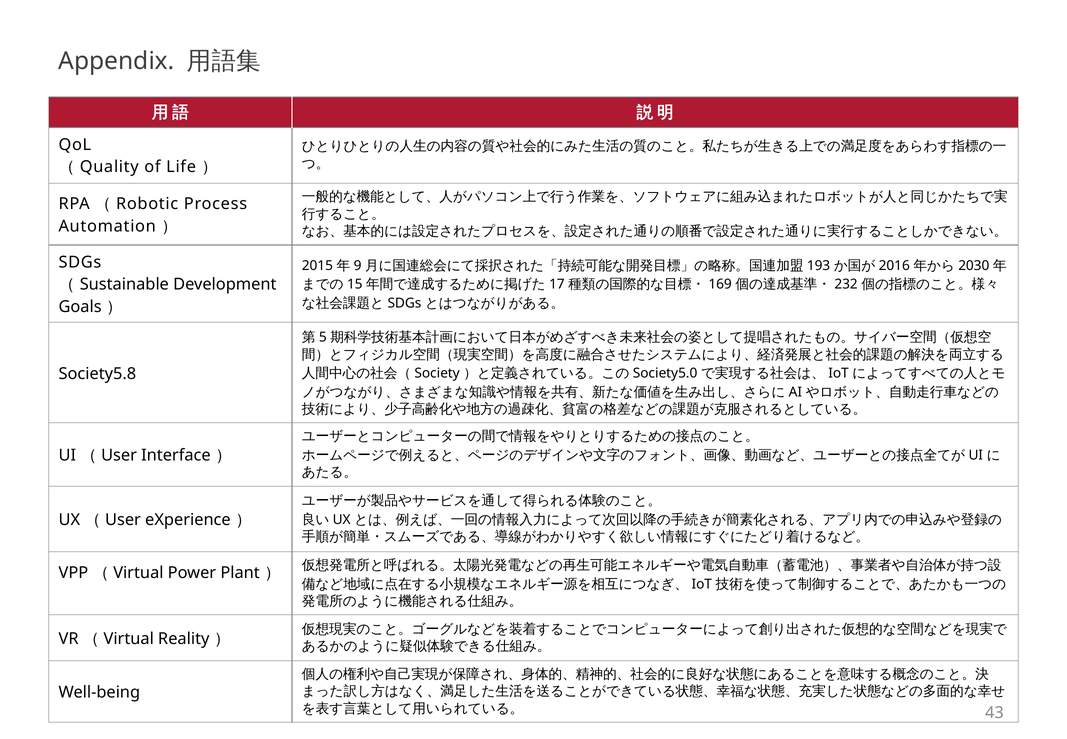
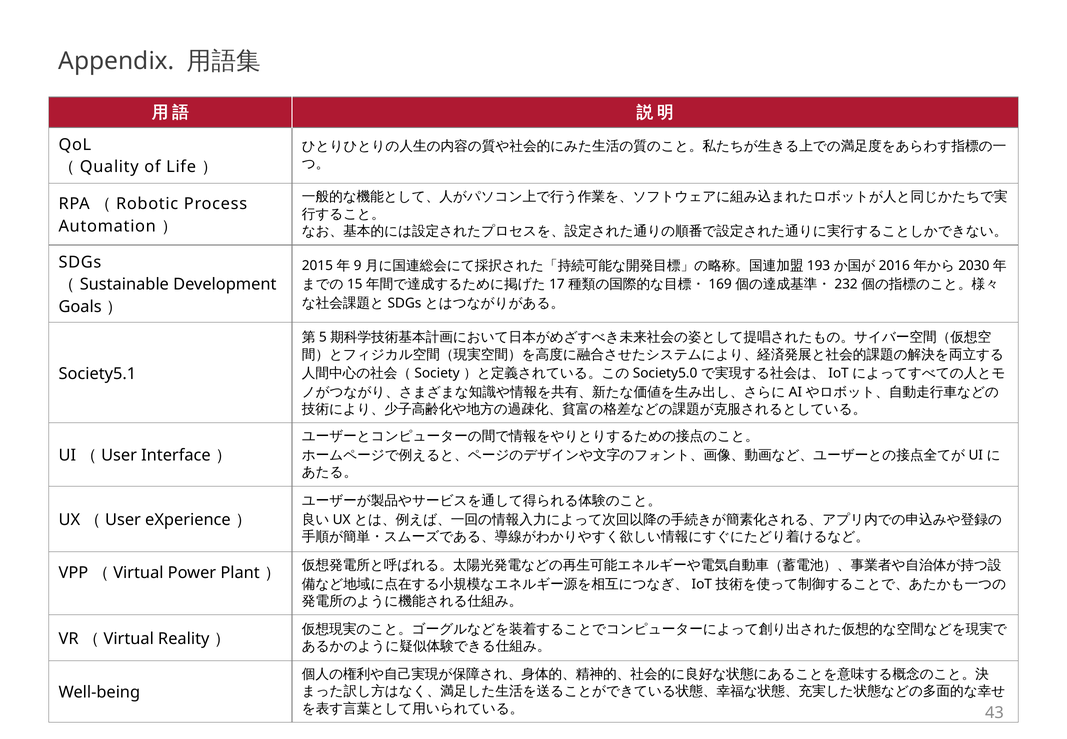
Society5.8: Society5.8 -> Society5.1 (97, 373)
